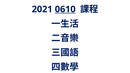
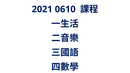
0610 underline: present -> none (65, 9)
